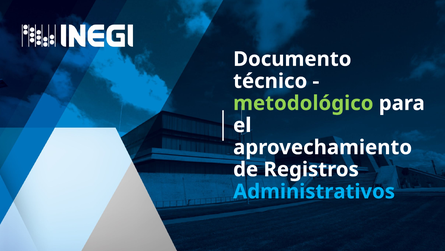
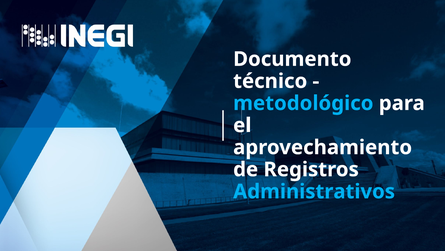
metodológico colour: light green -> light blue (303, 103)
